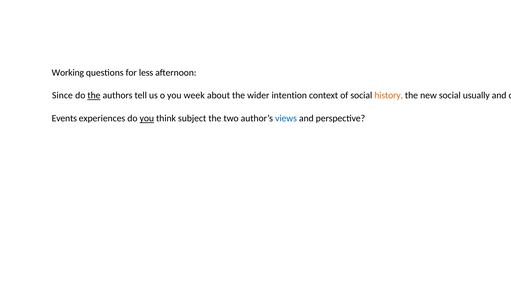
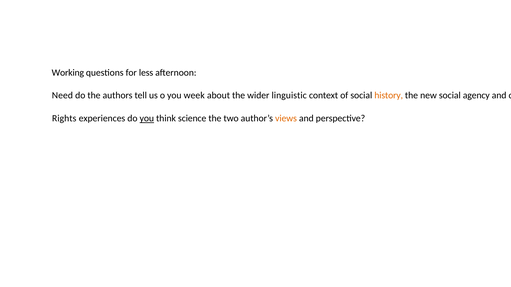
Since: Since -> Need (62, 96)
the underline: present -> none (94, 96)
intention: intention -> linguistic (289, 96)
usually: usually -> agency (476, 96)
Events: Events -> Rights (64, 119)
subject: subject -> science (192, 119)
views colour: blue -> orange (286, 119)
